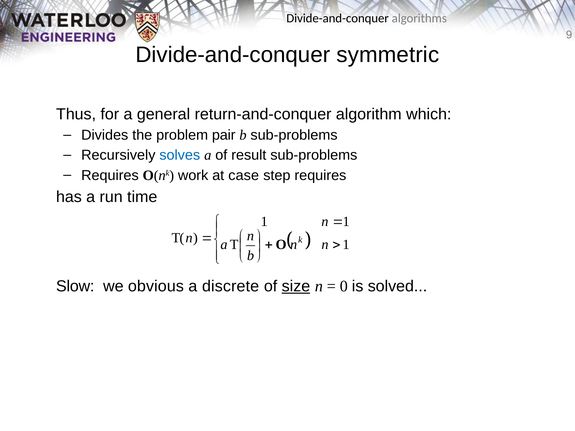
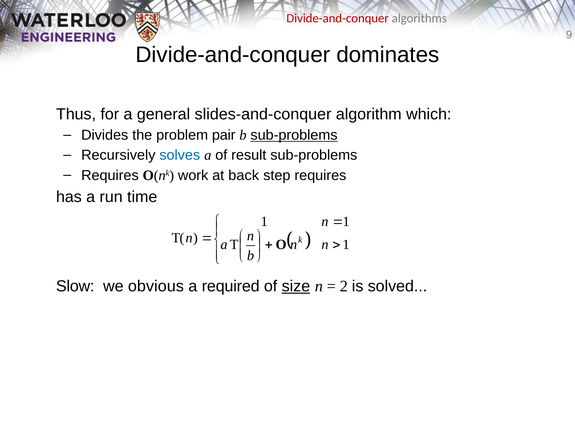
Divide-and-conquer colour: black -> red (338, 18)
symmetric: symmetric -> dominates (388, 55)
return-and-conquer: return-and-conquer -> slides-and-conquer (263, 114)
sub-problems underline: none -> present (294, 135)
case: case -> back (244, 175)
discrete: discrete -> required (231, 286)
0: 0 -> 2 (344, 286)
